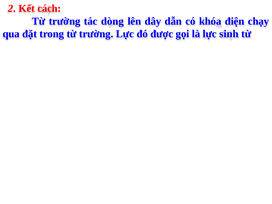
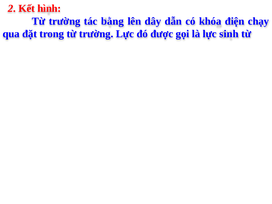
cách: cách -> hình (49, 8)
dòng: dòng -> bằng (113, 21)
